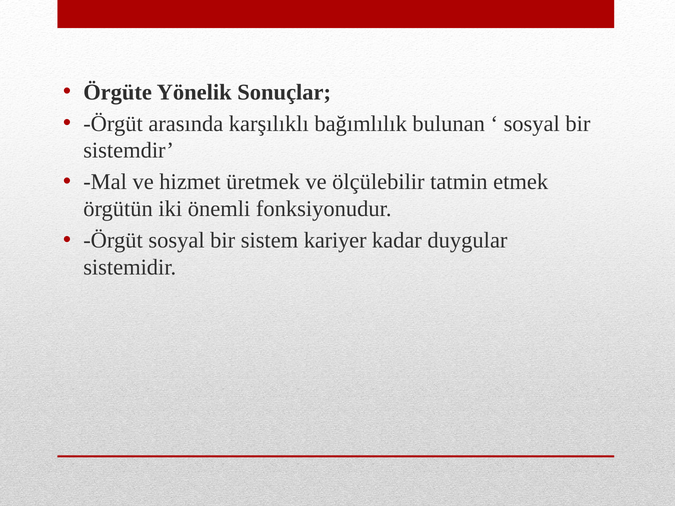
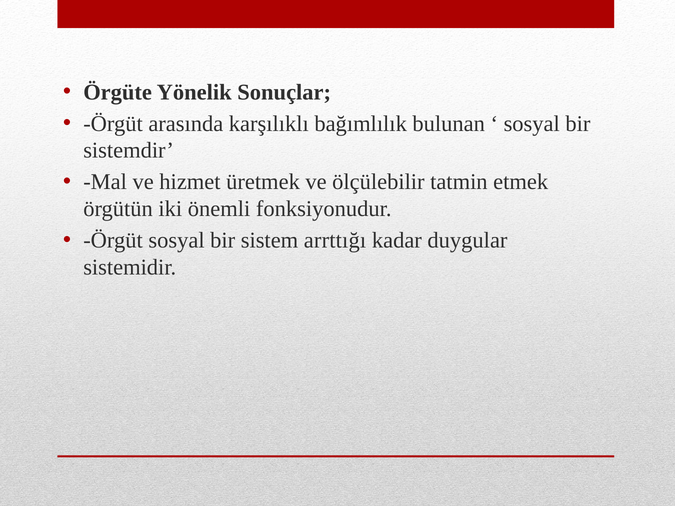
kariyer: kariyer -> arrttığı (335, 241)
